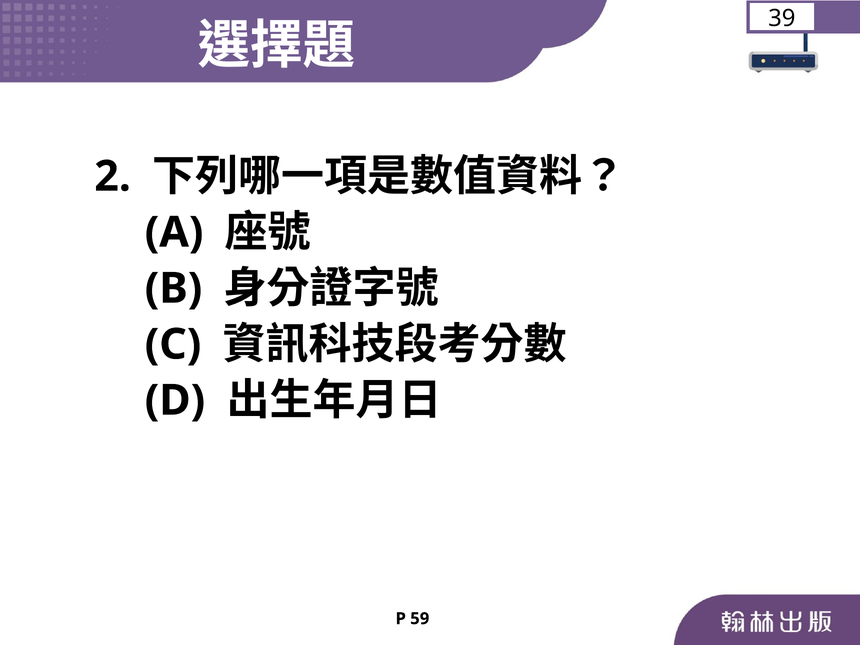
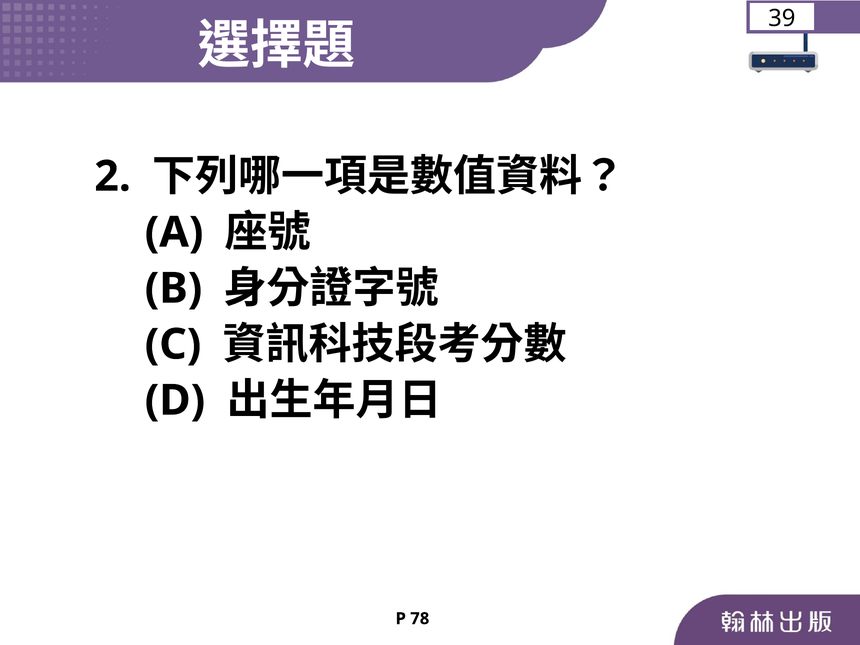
59: 59 -> 78 (420, 619)
